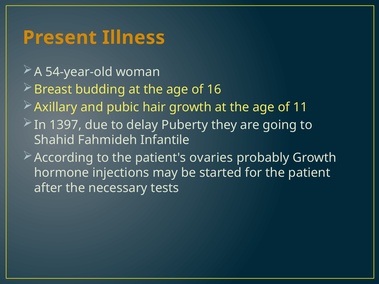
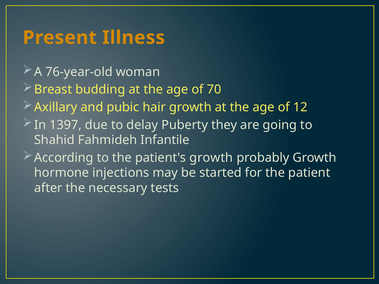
54-year-old: 54-year-old -> 76-year-old (79, 72)
16: 16 -> 70 (214, 90)
11: 11 -> 12 (300, 107)
patient's ovaries: ovaries -> growth (211, 158)
